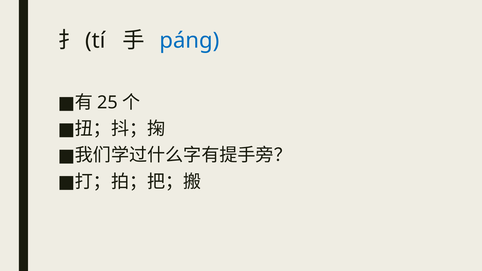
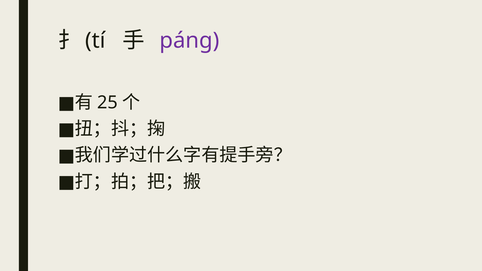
páng colour: blue -> purple (190, 41)
